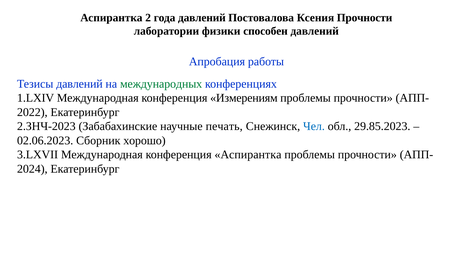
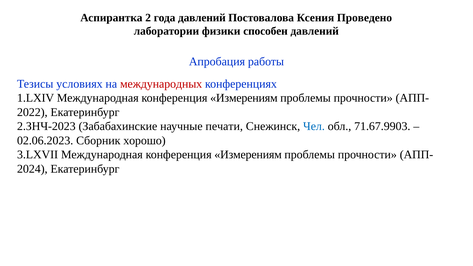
Ксения Прочности: Прочности -> Проведено (365, 18)
Тезисы давлений: давлений -> условиях (79, 84)
международных colour: green -> red (161, 84)
печать: печать -> печати (224, 126)
29.85.2023: 29.85.2023 -> 71.67.9903 (382, 126)
Аспирантка: Аспирантка -> Измерениям (248, 155)
